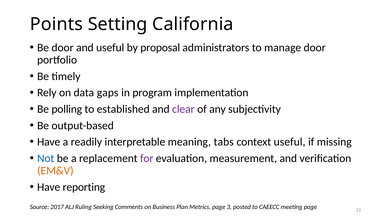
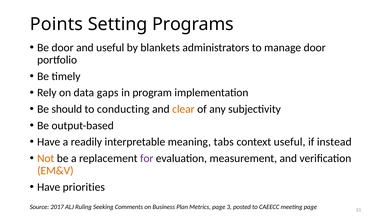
California: California -> Programs (193, 24)
proposal: proposal -> blankets (160, 48)
polling: polling -> should (67, 109)
established: established -> conducting (123, 109)
clear colour: purple -> orange (183, 109)
missing: missing -> instead (334, 142)
Not colour: blue -> orange (46, 158)
reporting: reporting -> priorities (84, 187)
